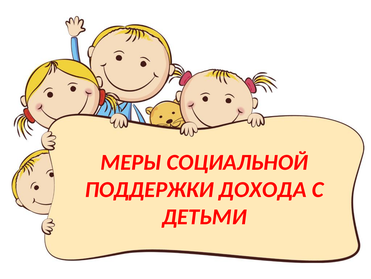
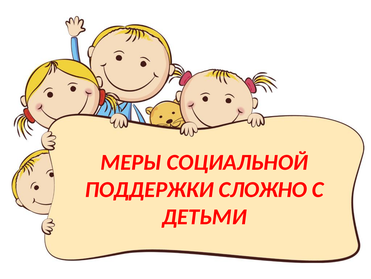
ДОХОДА: ДОХОДА -> СЛОЖНО (263, 189)
